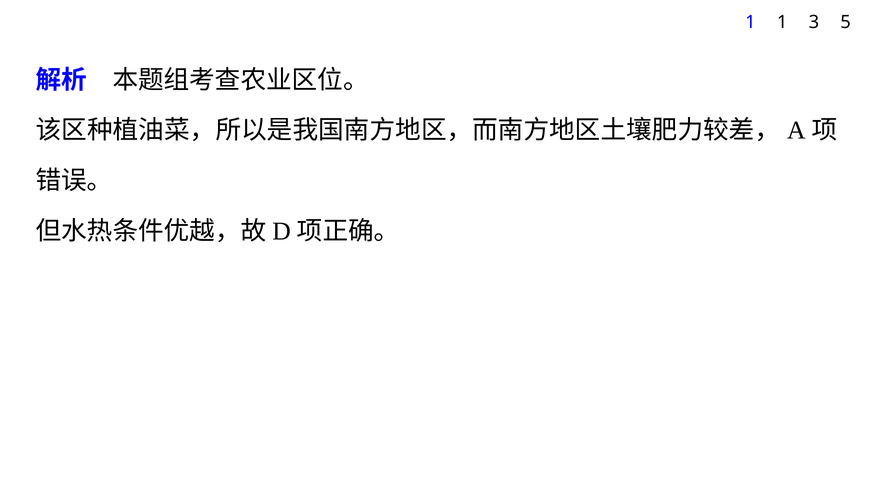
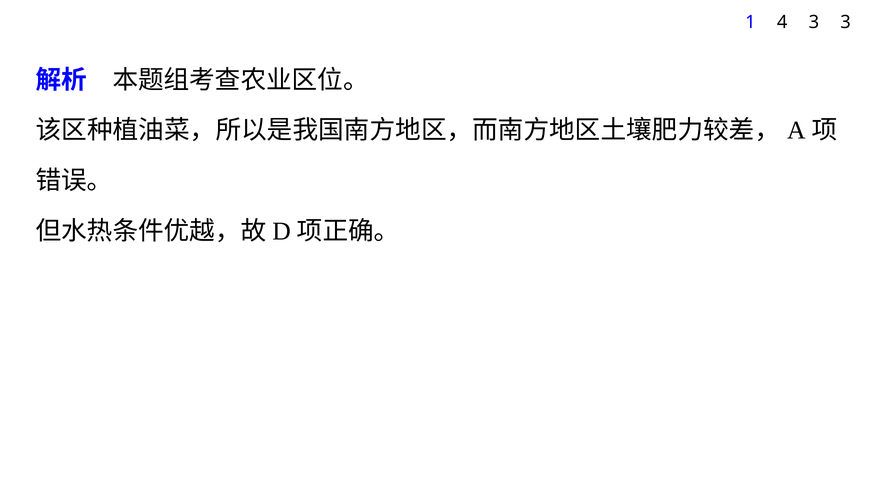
1 1: 1 -> 4 (782, 22)
3 5: 5 -> 3 (846, 22)
